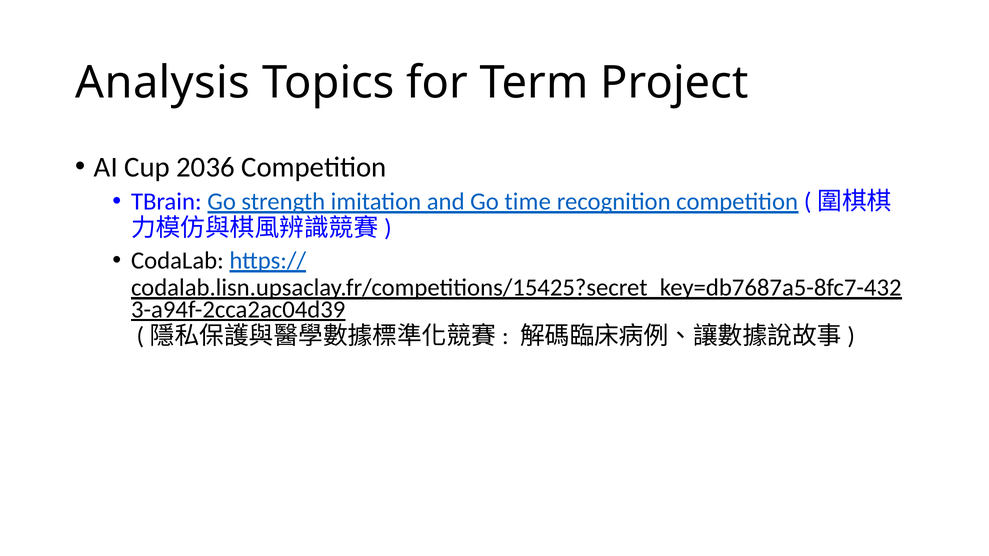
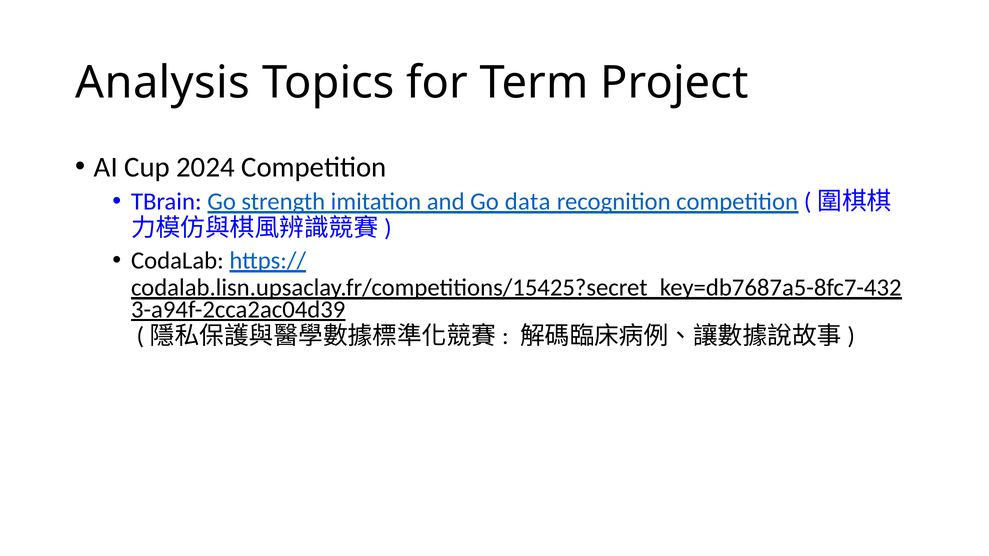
2036: 2036 -> 2024 (206, 167)
time: time -> data (528, 202)
